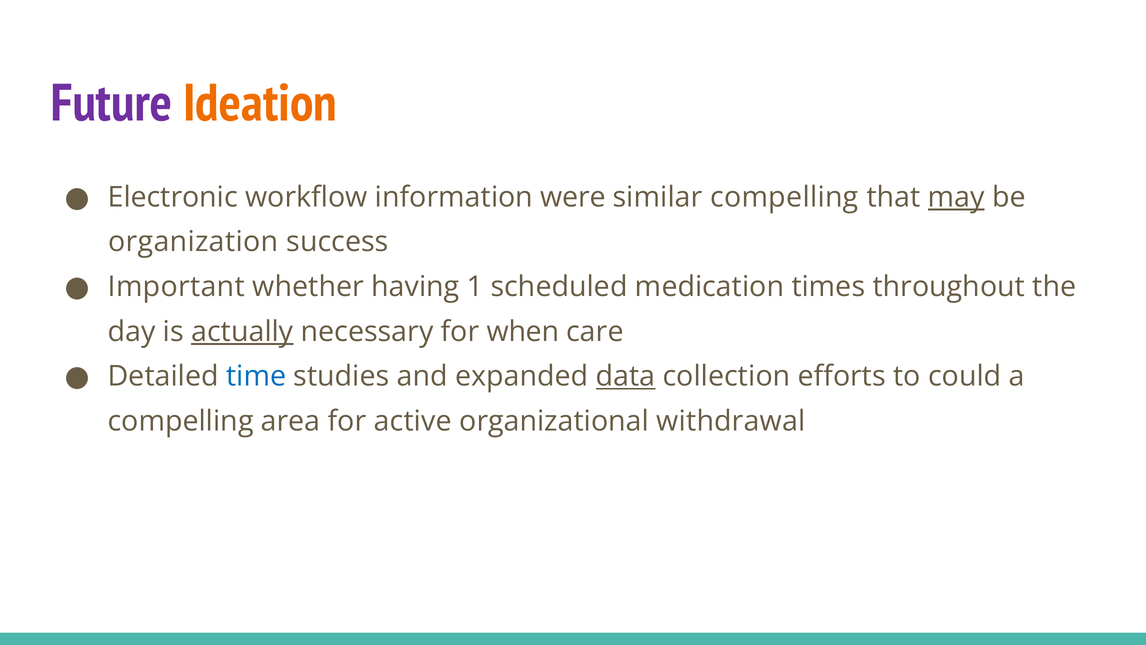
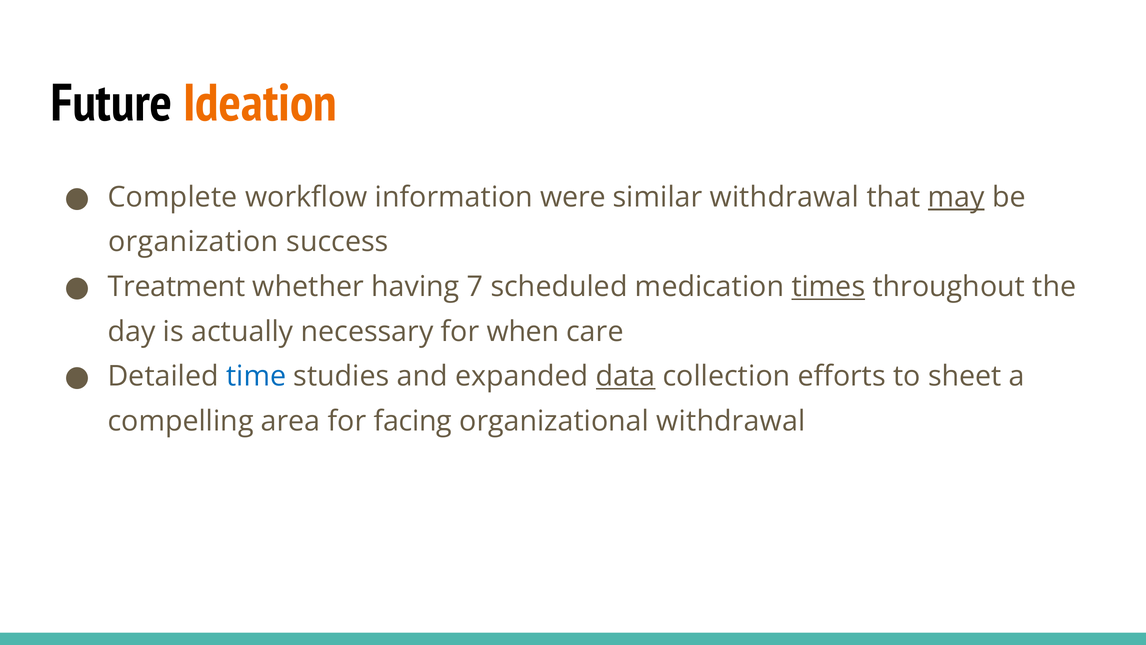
Future colour: purple -> black (111, 103)
Electronic: Electronic -> Complete (173, 197)
similar compelling: compelling -> withdrawal (784, 197)
Important: Important -> Treatment (177, 287)
1: 1 -> 7 (475, 287)
times underline: none -> present (828, 287)
actually underline: present -> none (242, 332)
could: could -> sheet (965, 376)
active: active -> facing (413, 421)
